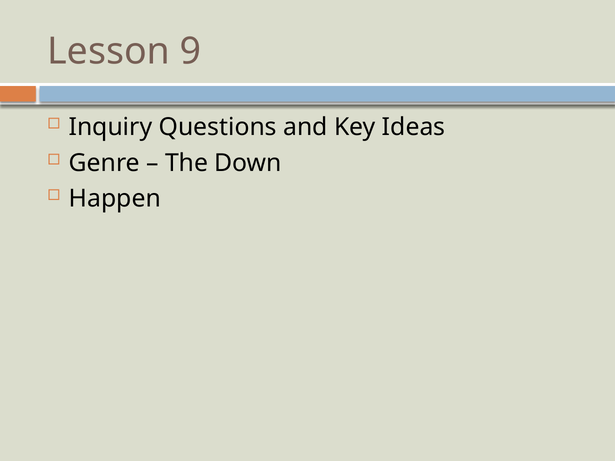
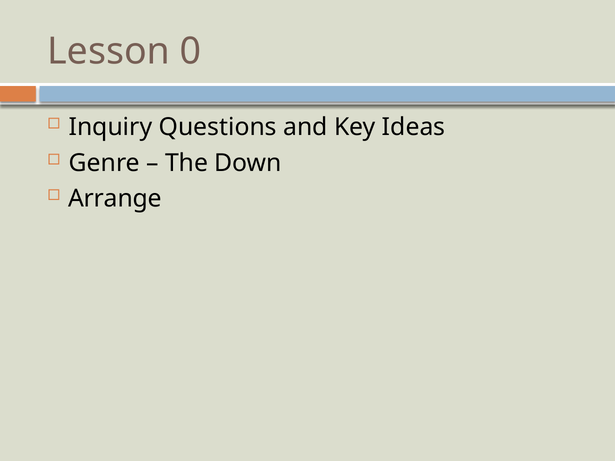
9: 9 -> 0 (191, 51)
Happen: Happen -> Arrange (115, 199)
